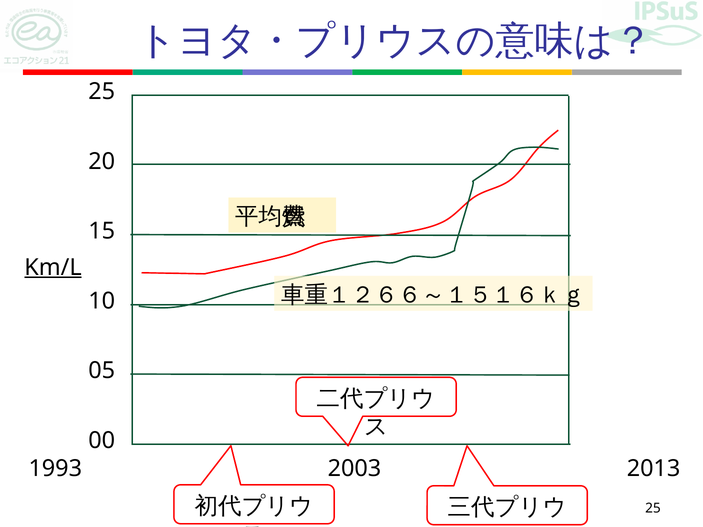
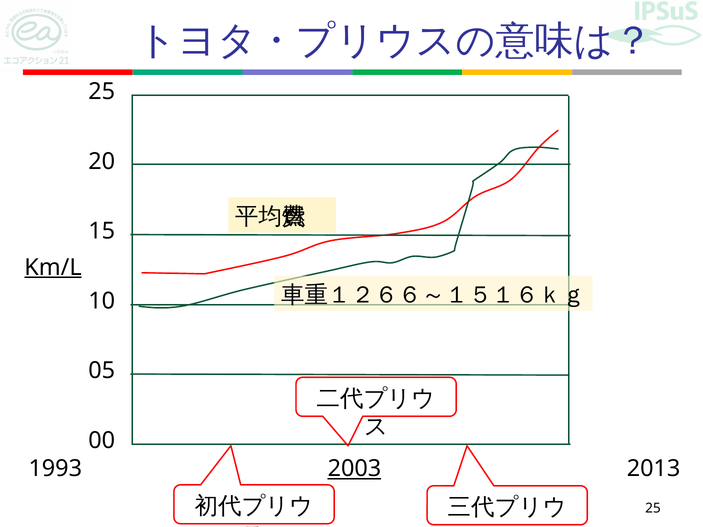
2003 underline: none -> present (354, 469)
